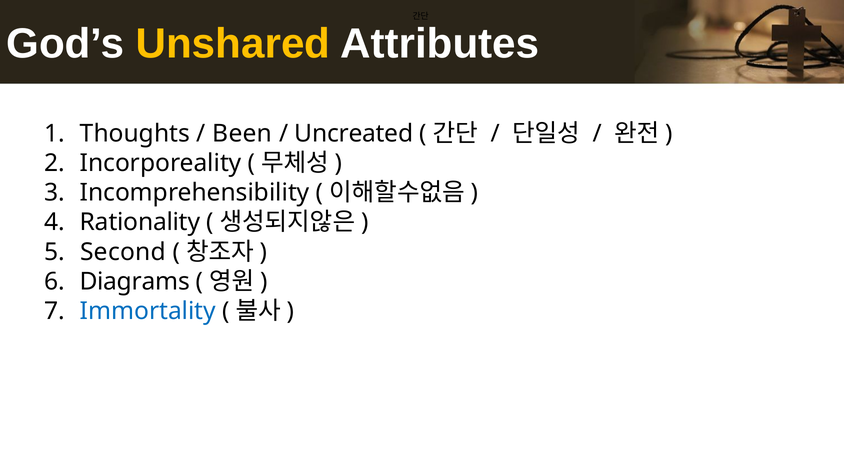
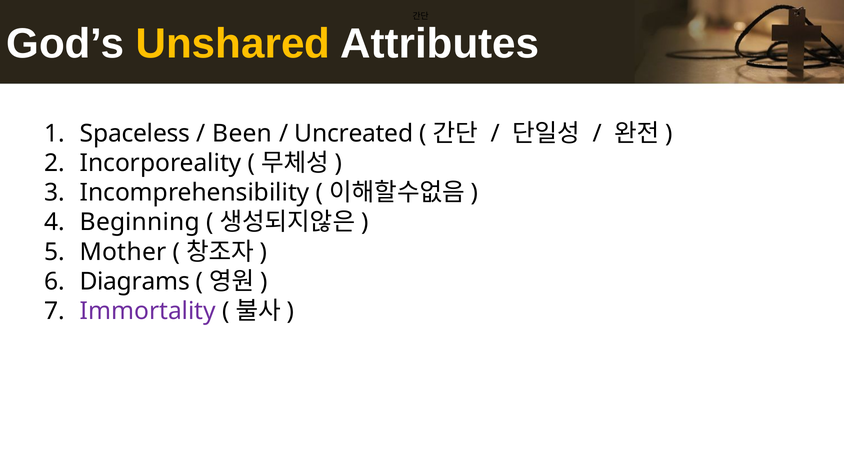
Thoughts: Thoughts -> Spaceless (135, 134)
Rationality: Rationality -> Beginning (140, 222)
Second: Second -> Mother (123, 252)
Immortality colour: blue -> purple (148, 311)
